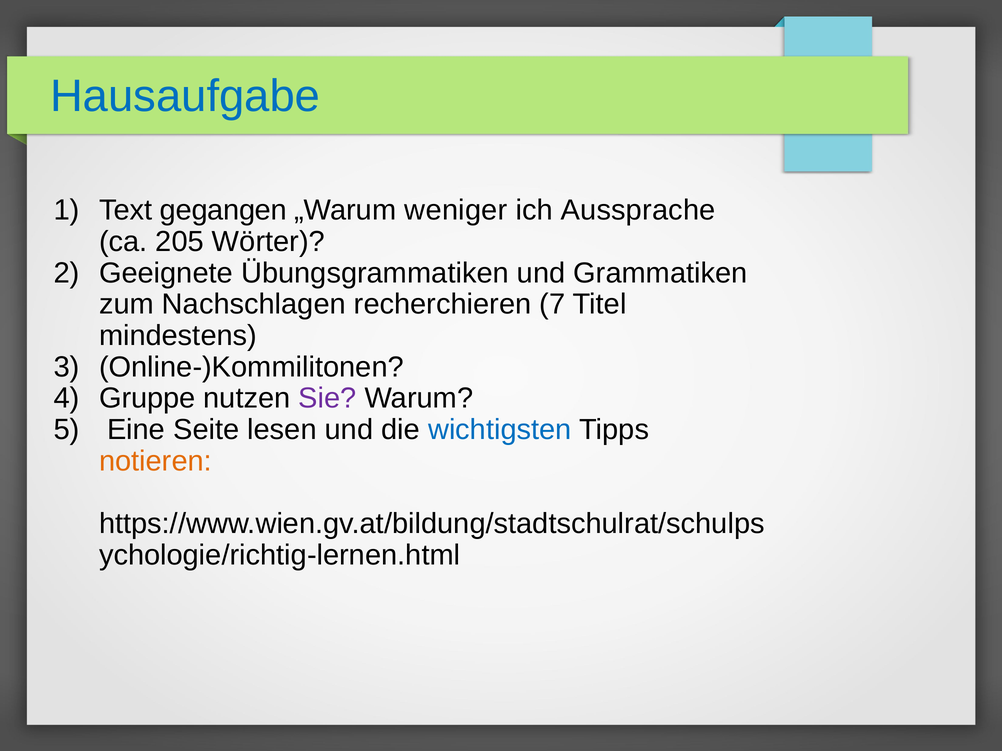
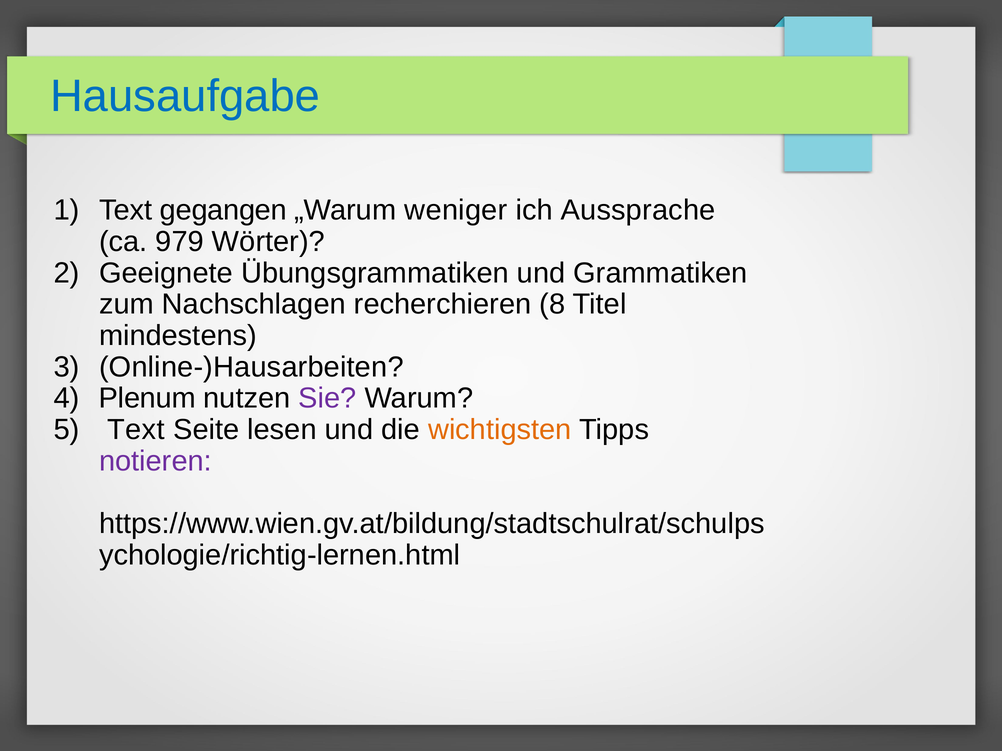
205: 205 -> 979 (180, 242)
7: 7 -> 8 (552, 305)
Online-)Kommilitonen: Online-)Kommilitonen -> Online-)Hausarbeiten (251, 367)
Gruppe: Gruppe -> Plenum (147, 399)
5 Eine: Eine -> Text (136, 430)
wichtigsten colour: blue -> orange (500, 430)
notieren colour: orange -> purple (155, 461)
